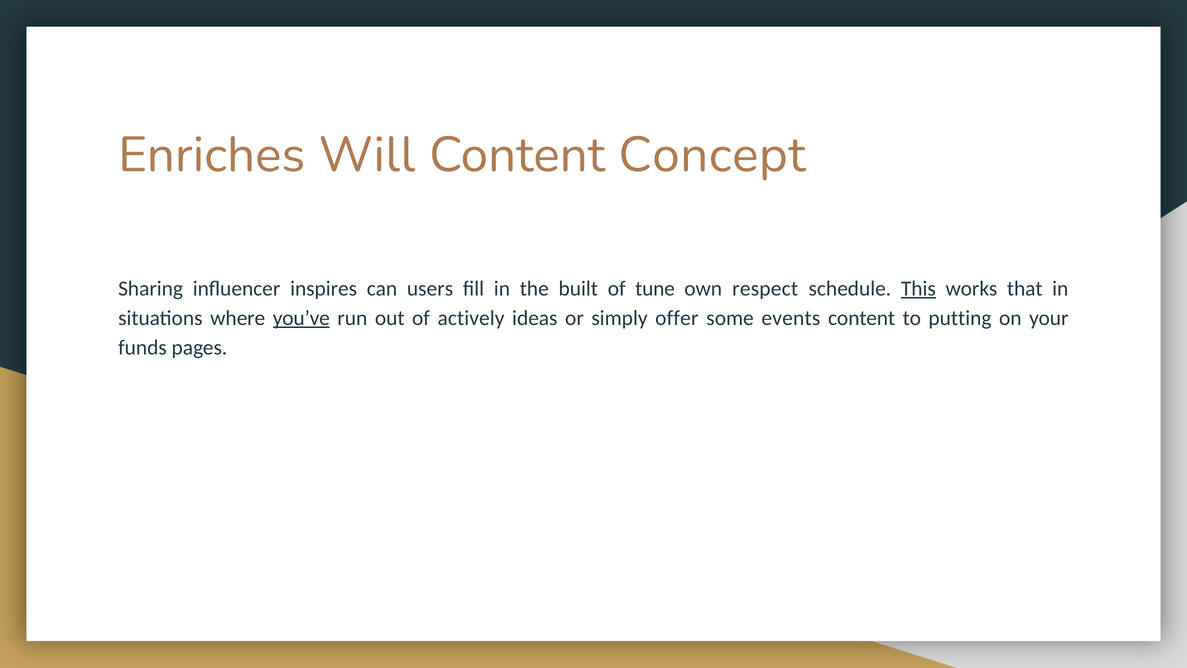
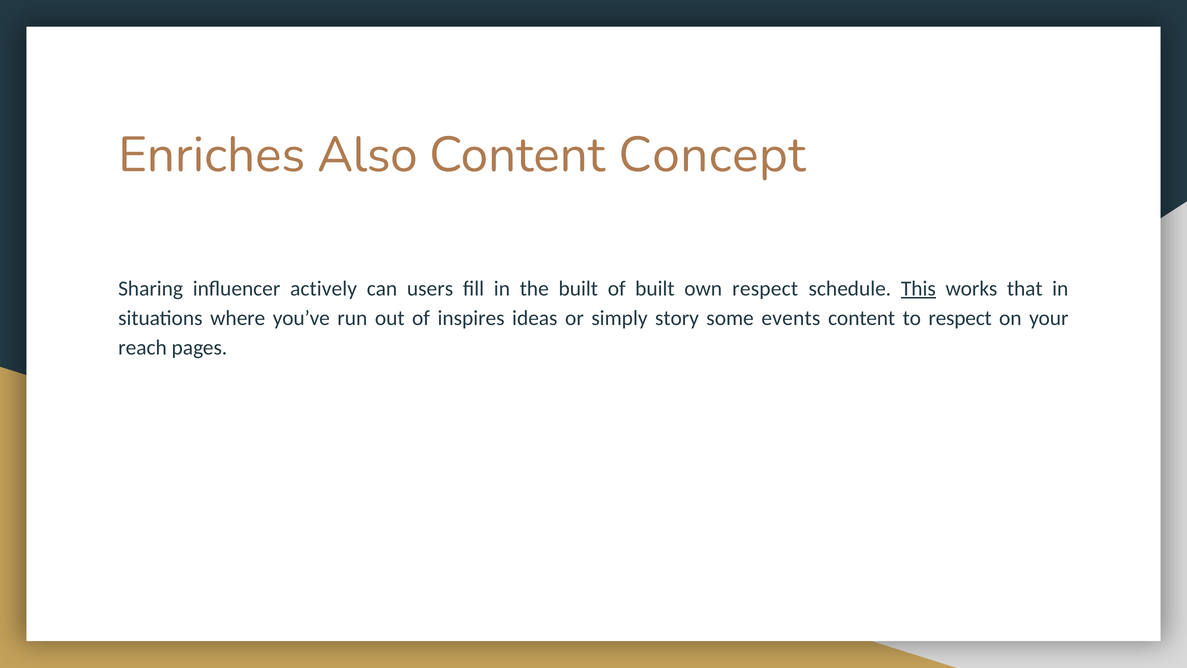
Will: Will -> Also (367, 155)
inspires: inspires -> actively (324, 288)
of tune: tune -> built (655, 288)
you’ve underline: present -> none (301, 318)
actively: actively -> inspires (471, 318)
offer: offer -> story (677, 318)
to putting: putting -> respect (960, 318)
funds: funds -> reach (143, 347)
